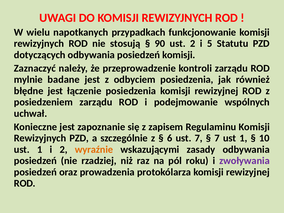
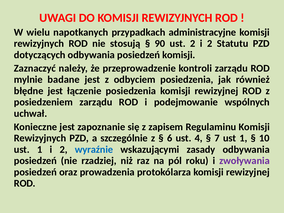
funkcjonowanie: funkcjonowanie -> administracyjne (202, 32)
2 i 5: 5 -> 2 (210, 44)
ust 7: 7 -> 4 (199, 138)
wyraźnie colour: orange -> blue (94, 149)
